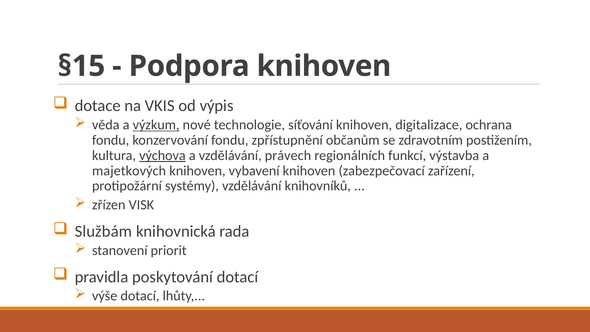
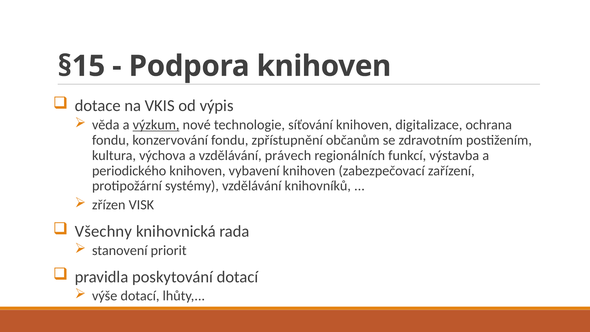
výchova underline: present -> none (162, 155)
majetkových: majetkových -> periodického (129, 171)
Službám: Službám -> Všechny (103, 231)
